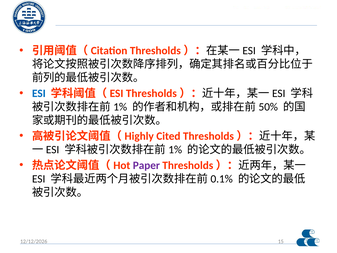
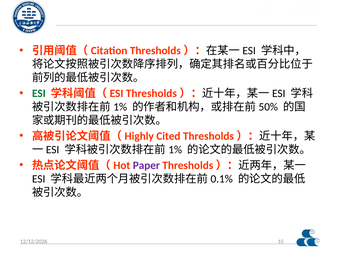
ESI colour: blue -> green (39, 93)
